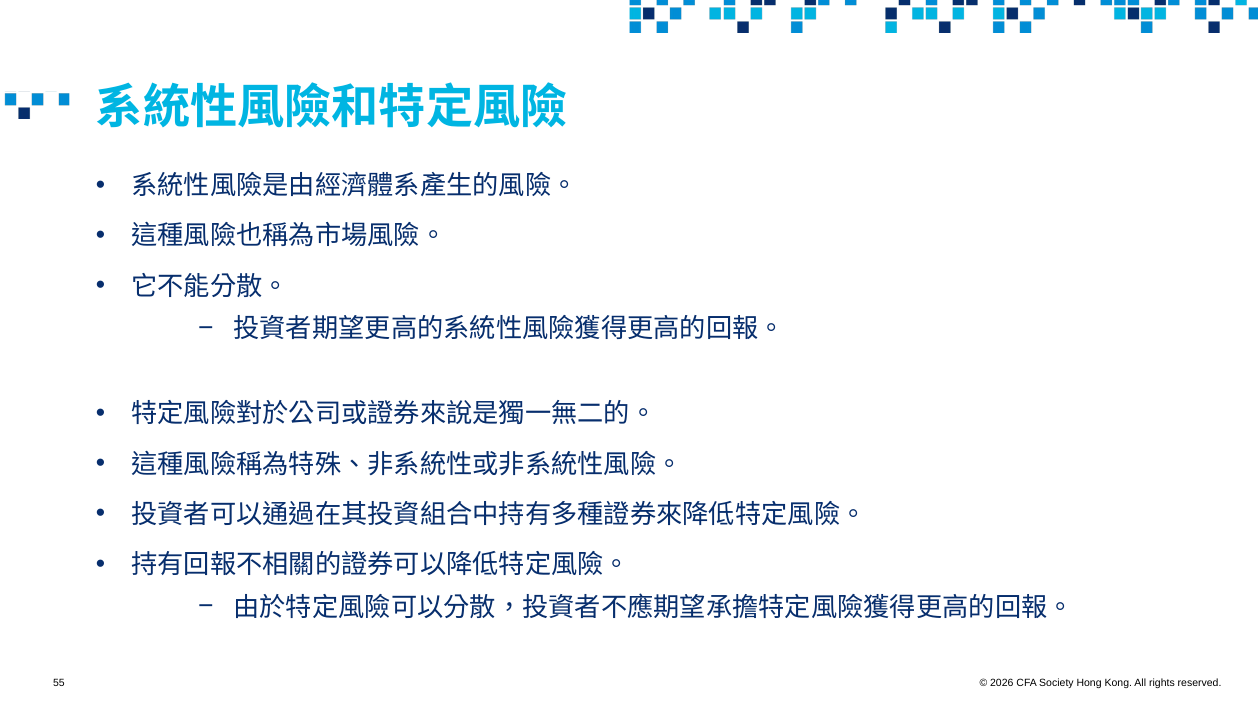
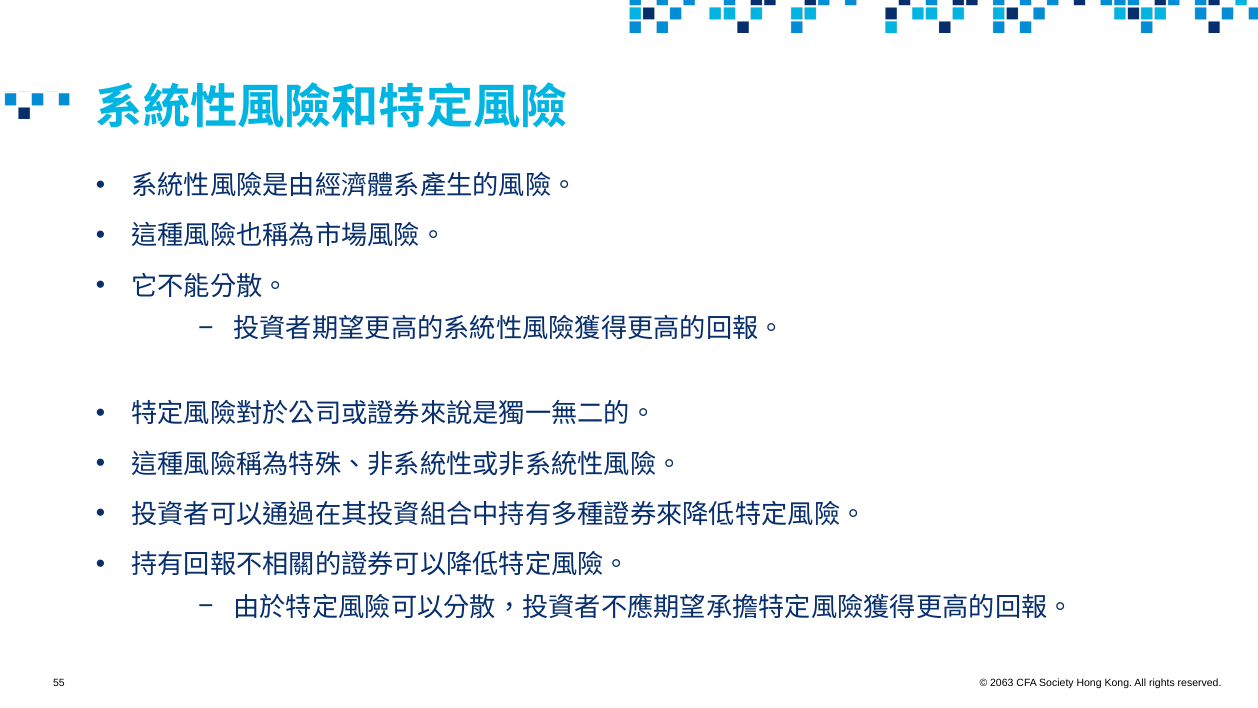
2026: 2026 -> 2063 (1002, 683)
